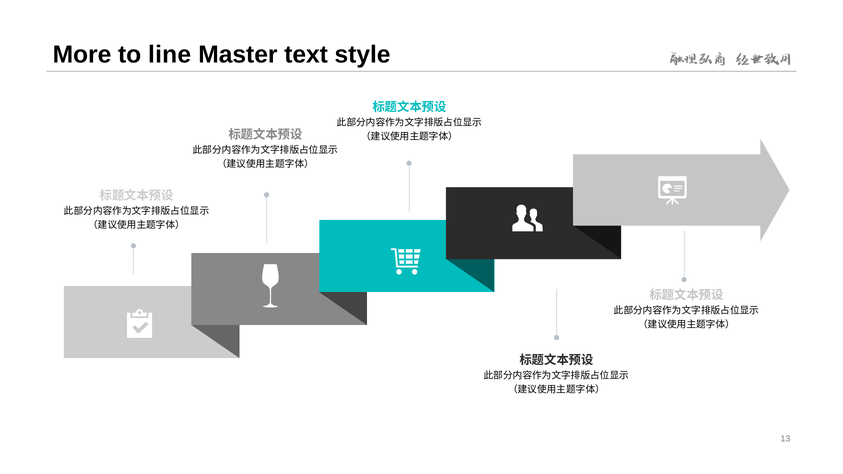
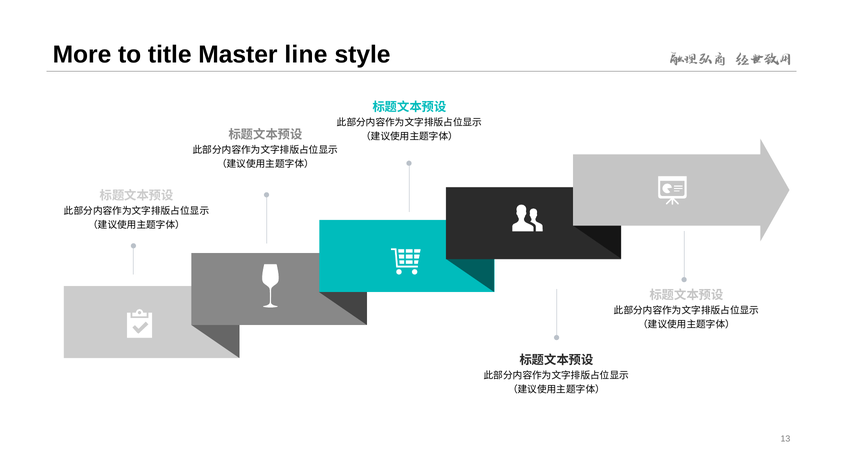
line: line -> title (170, 55)
text: text -> line (306, 55)
